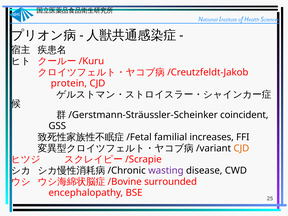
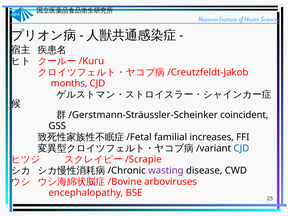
protein: protein -> months (69, 83)
CJD colour: orange -> blue (241, 148)
surrounded: surrounded -> arboviruses (171, 182)
